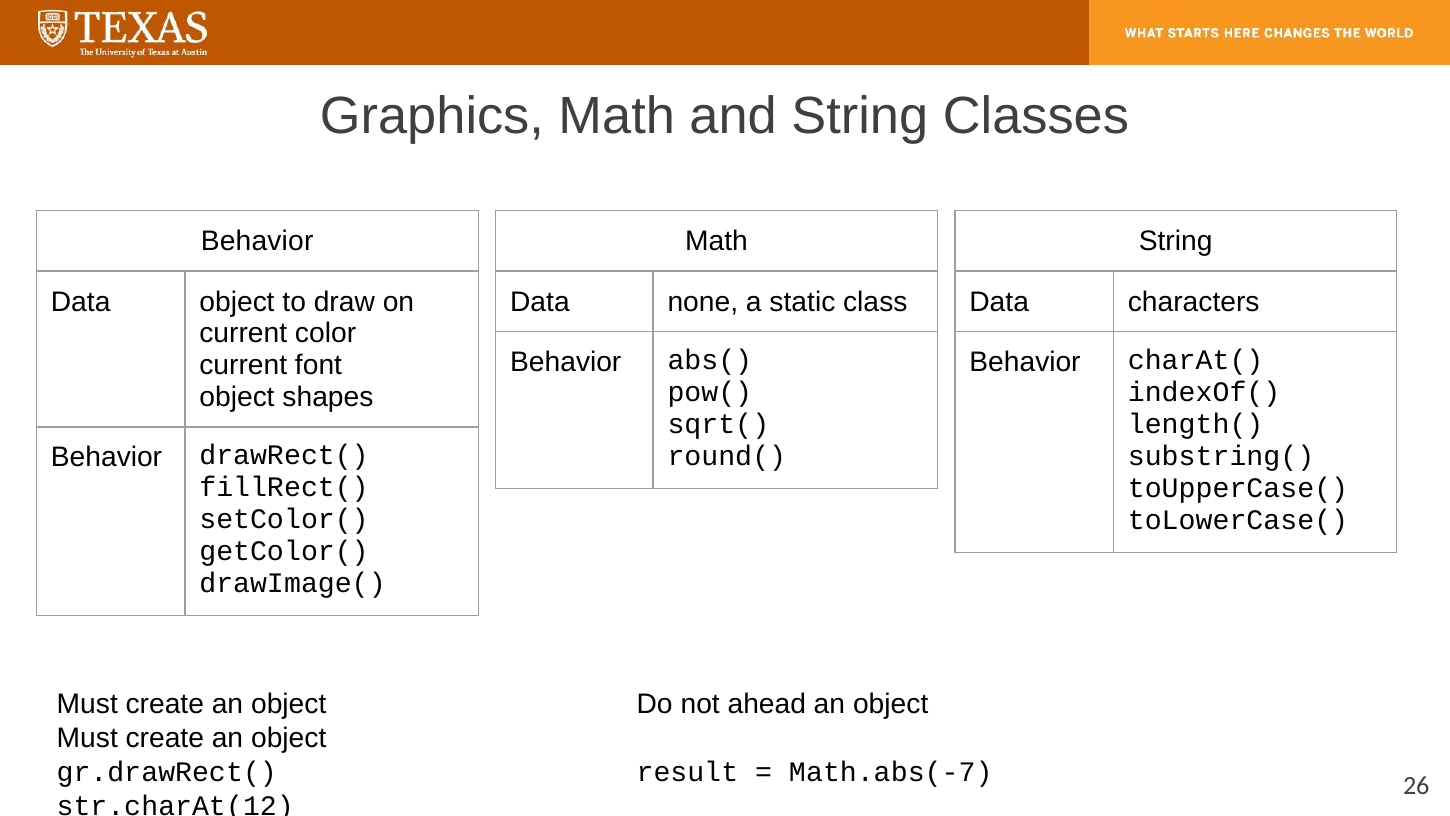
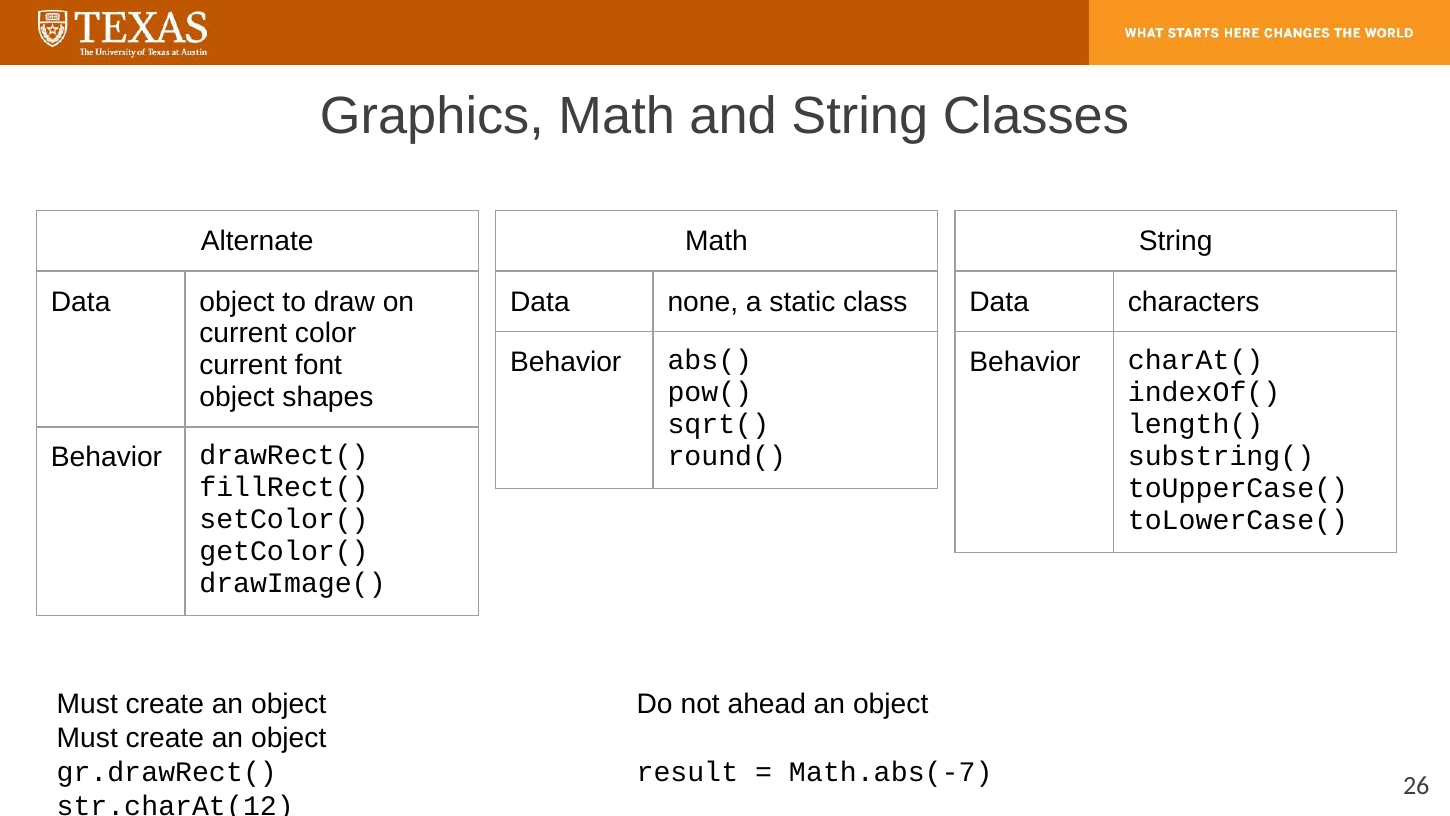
Behavior: Behavior -> Alternate (257, 241)
